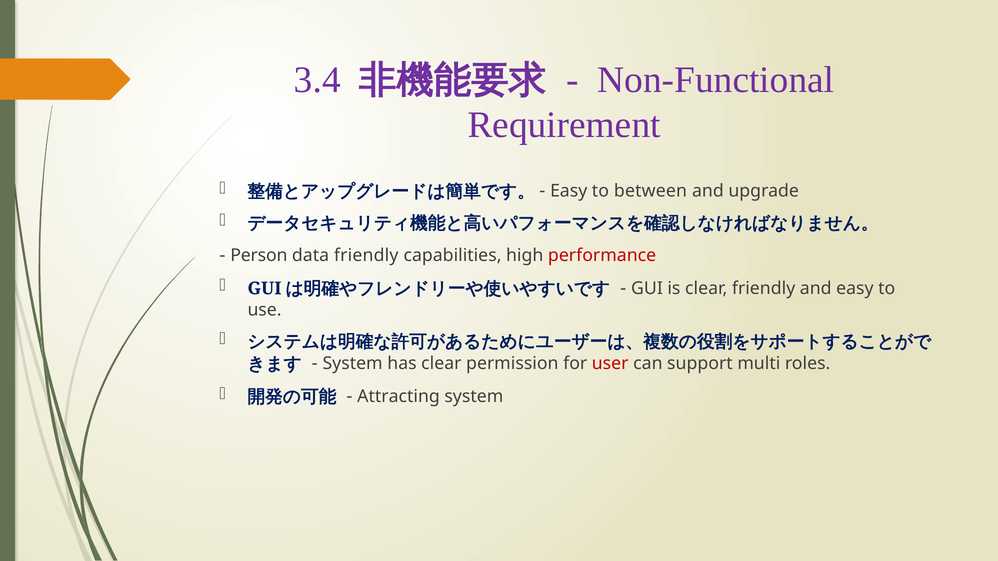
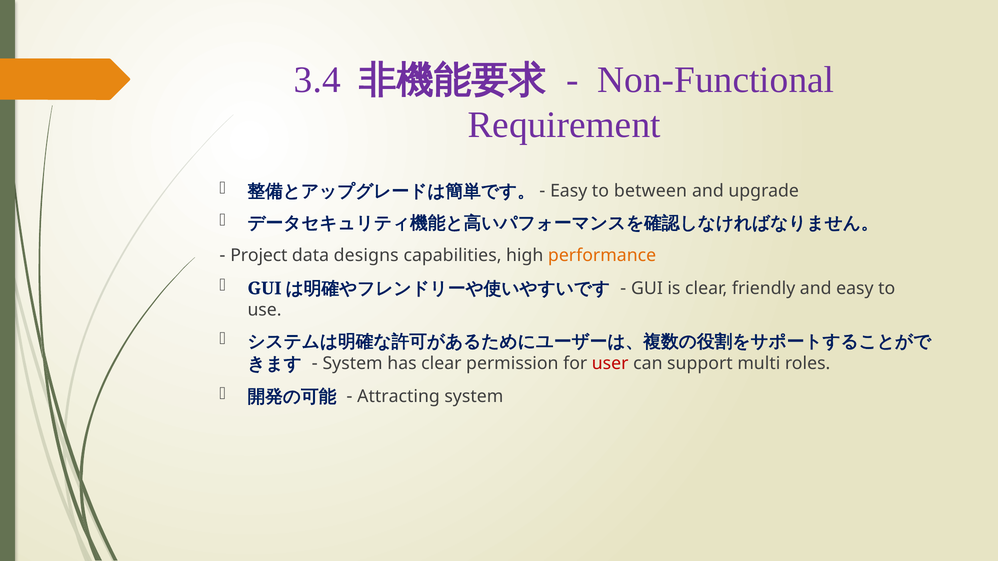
Person: Person -> Project (259, 256)
data friendly: friendly -> designs (366, 256)
performance colour: red -> orange (602, 256)
